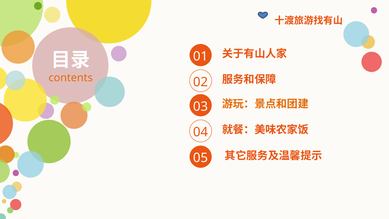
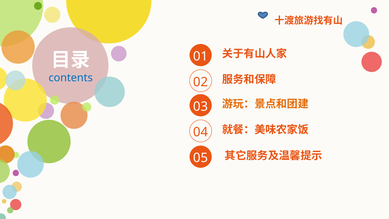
contents colour: orange -> blue (71, 78)
